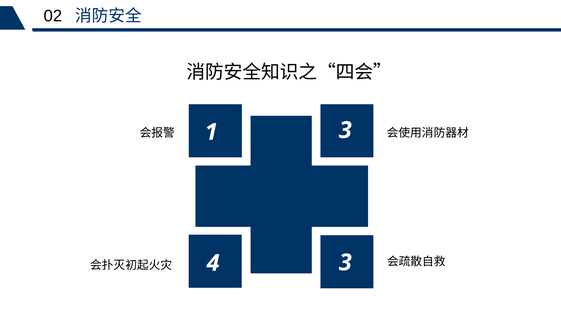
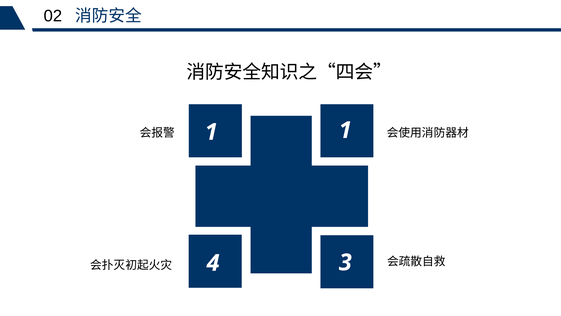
1 3: 3 -> 1 (345, 130)
